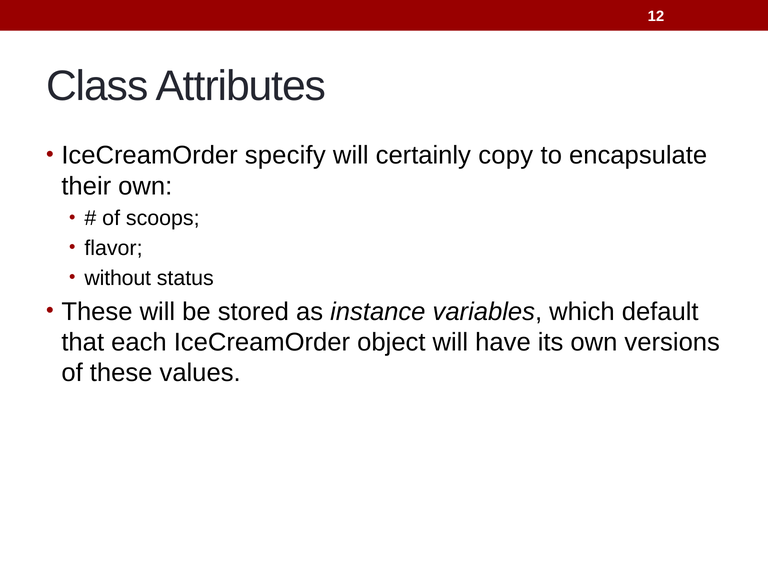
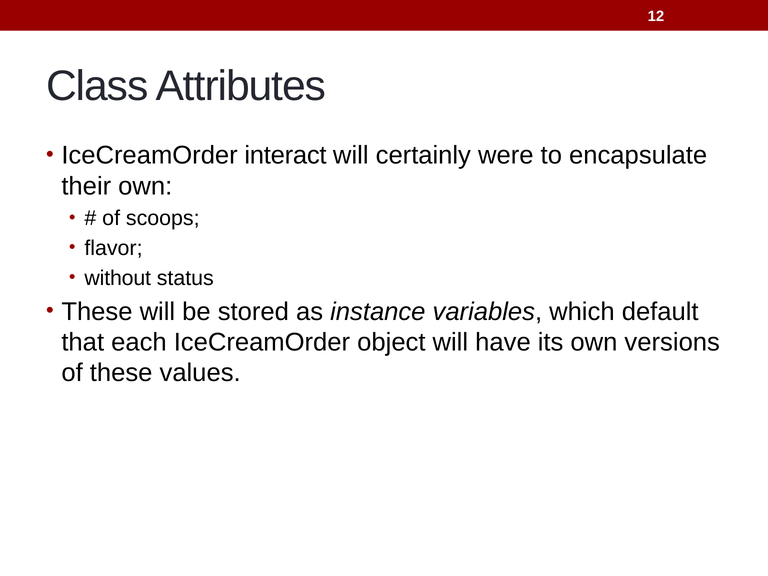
specify: specify -> interact (285, 155)
copy: copy -> were (506, 155)
